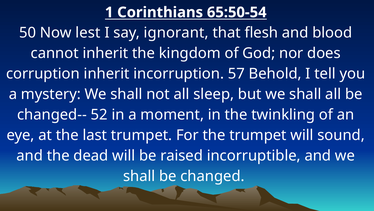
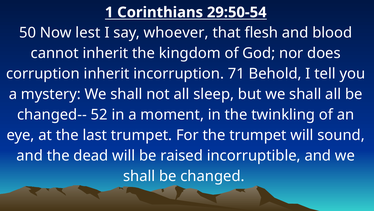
65:50-54: 65:50-54 -> 29:50-54 (237, 12)
ignorant: ignorant -> whoever (176, 33)
57: 57 -> 71 (236, 74)
